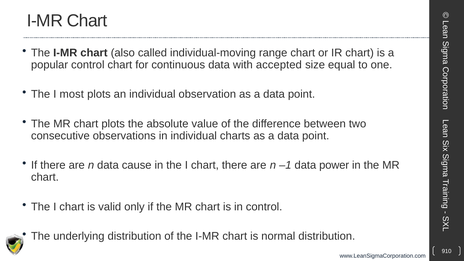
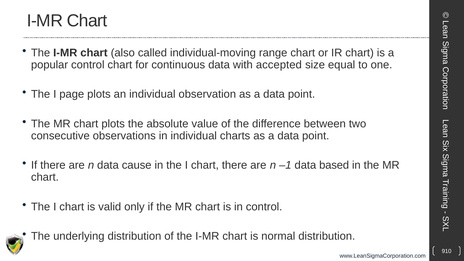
most: most -> page (72, 94)
power: power -> based (334, 165)
